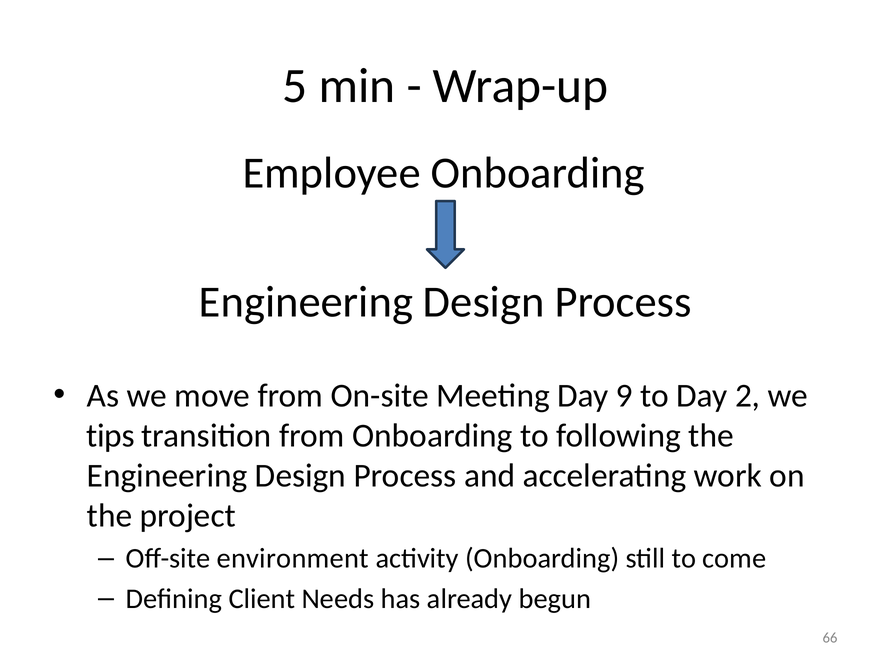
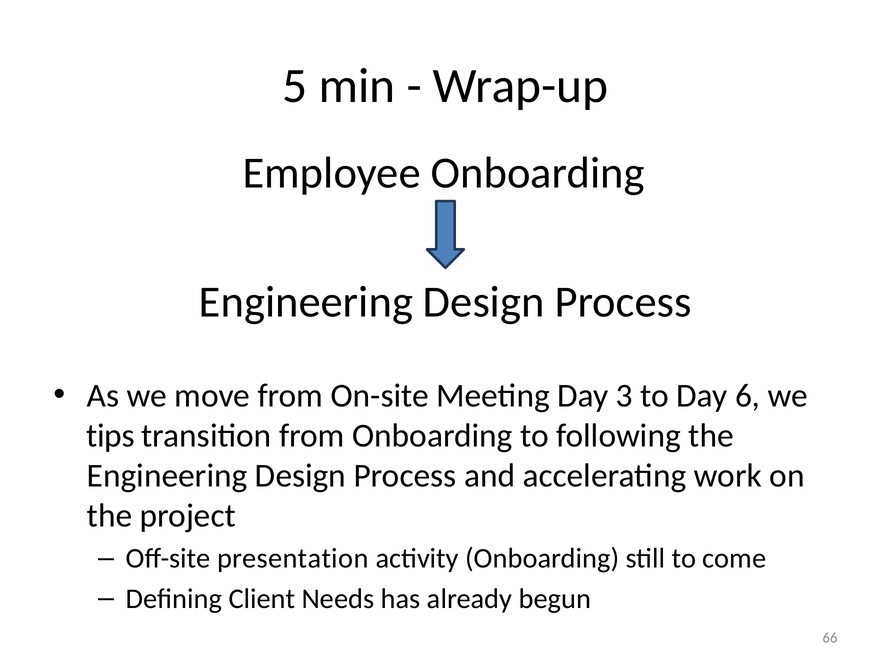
9: 9 -> 3 (624, 396)
2: 2 -> 6 (748, 396)
environment: environment -> presentation (293, 559)
